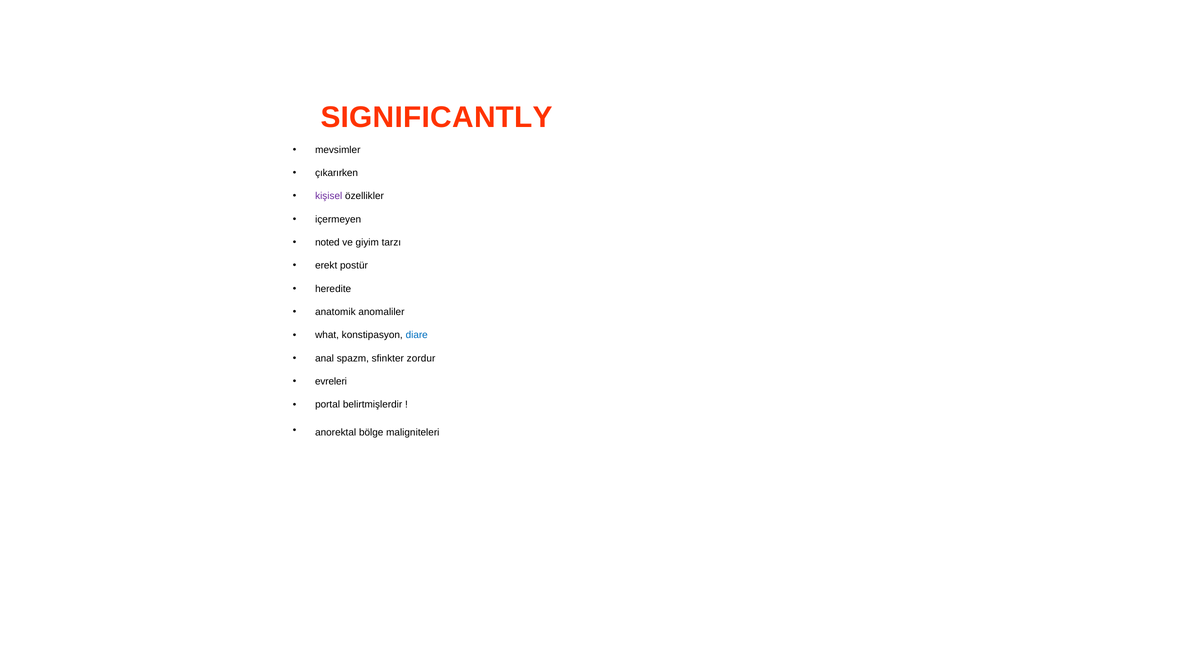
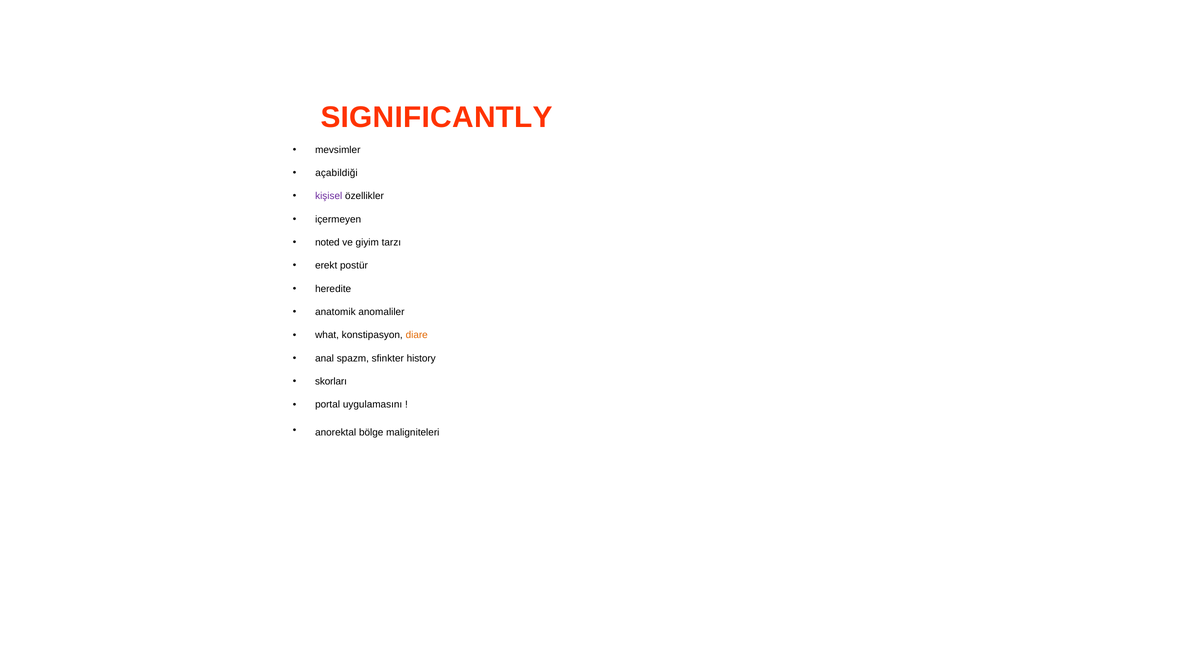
çıkarırken: çıkarırken -> açabildiği (336, 173)
diare colour: blue -> orange (417, 335)
zordur: zordur -> history (421, 358)
evreleri: evreleri -> skorları (331, 382)
belirtmişlerdir: belirtmişlerdir -> uygulamasını (373, 405)
